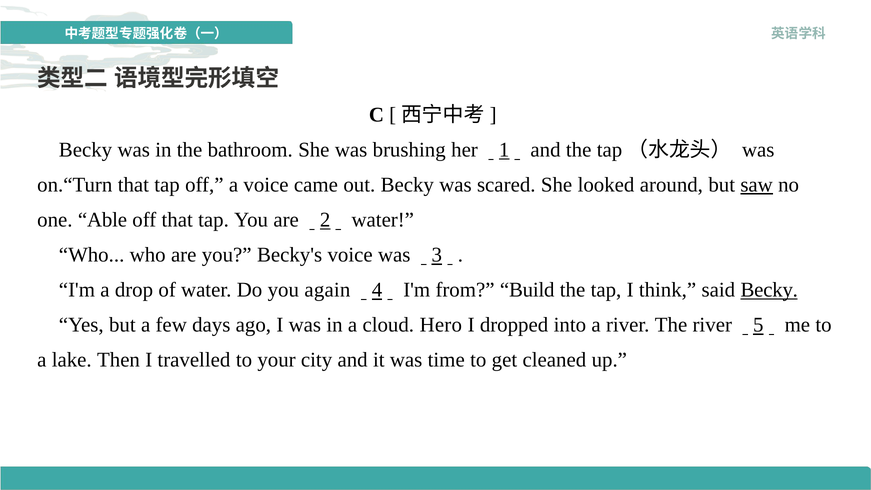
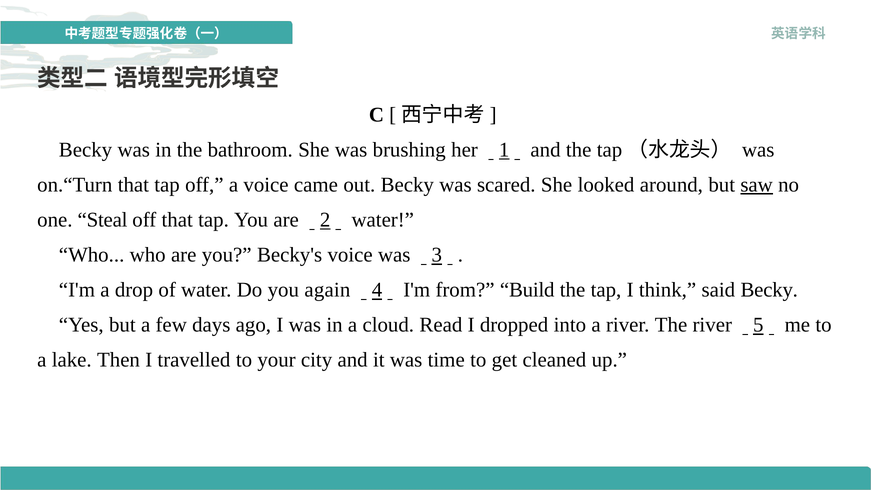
Able: Able -> Steal (103, 220)
Becky underline: present -> none (769, 290)
Hero: Hero -> Read (441, 325)
